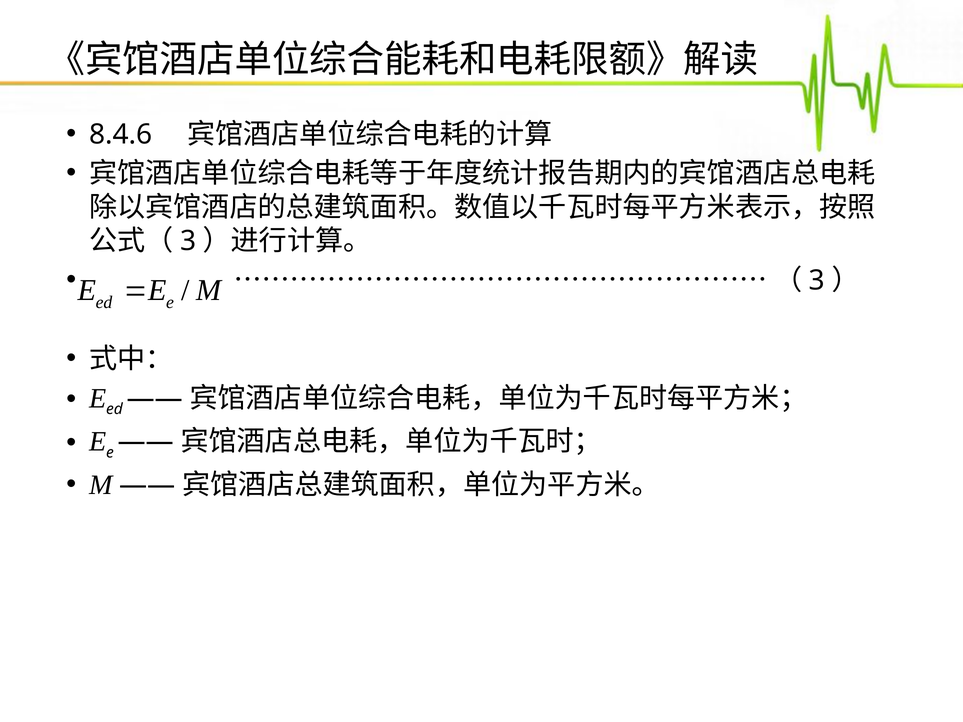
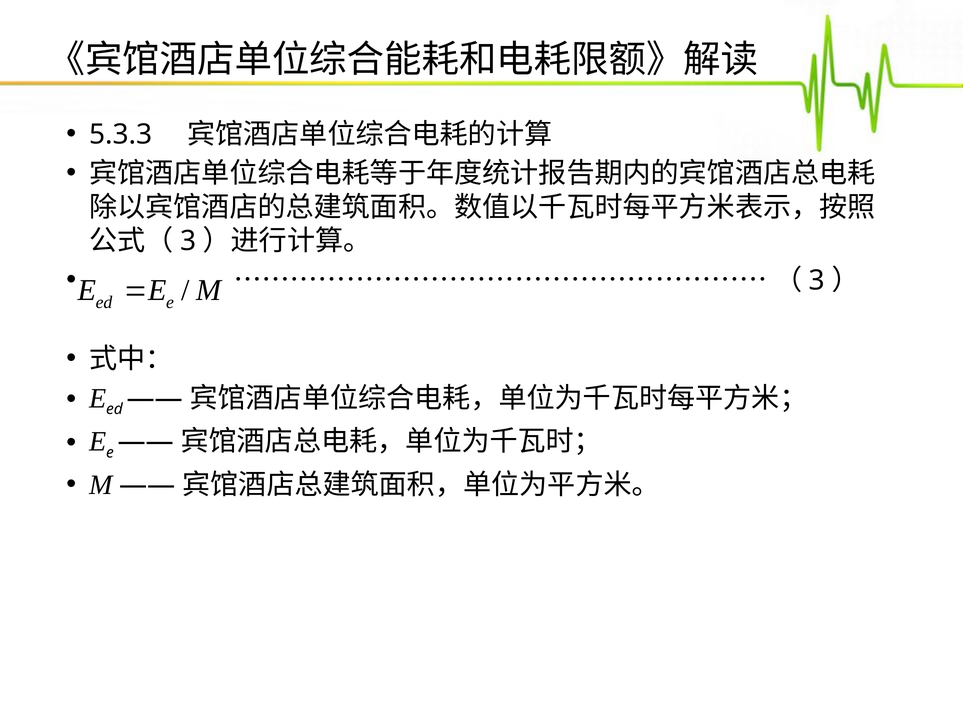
8.4.6: 8.4.6 -> 5.3.3 (121, 134)
